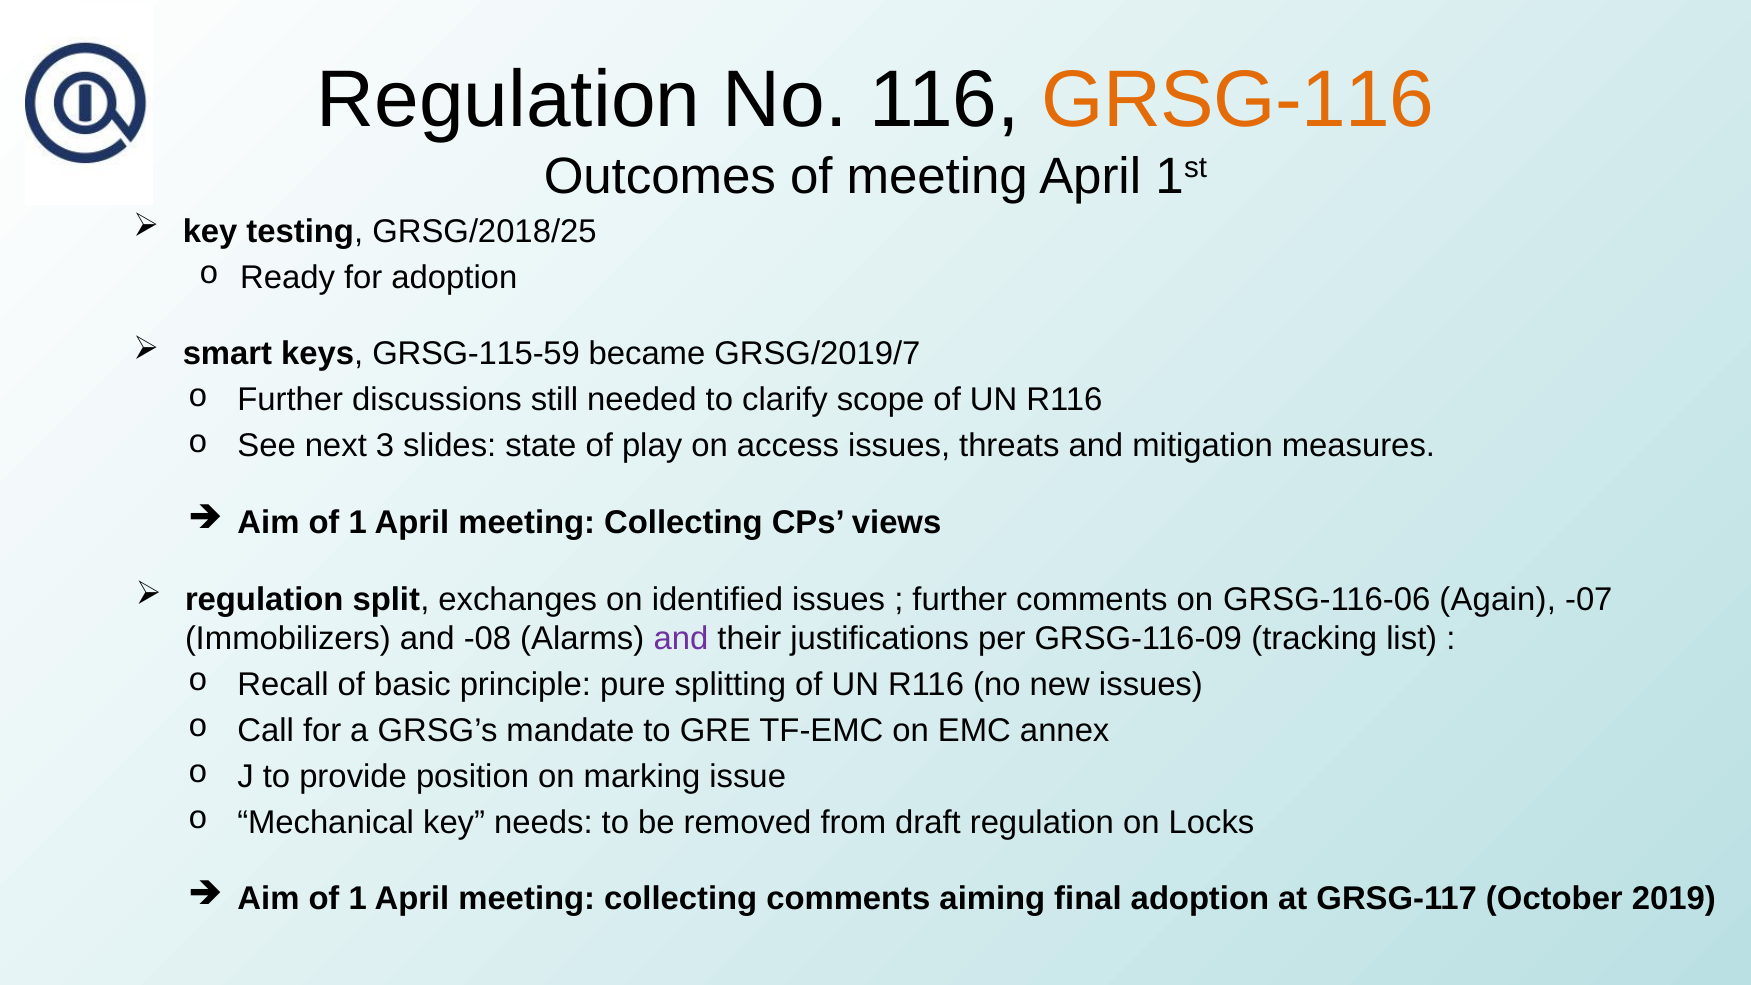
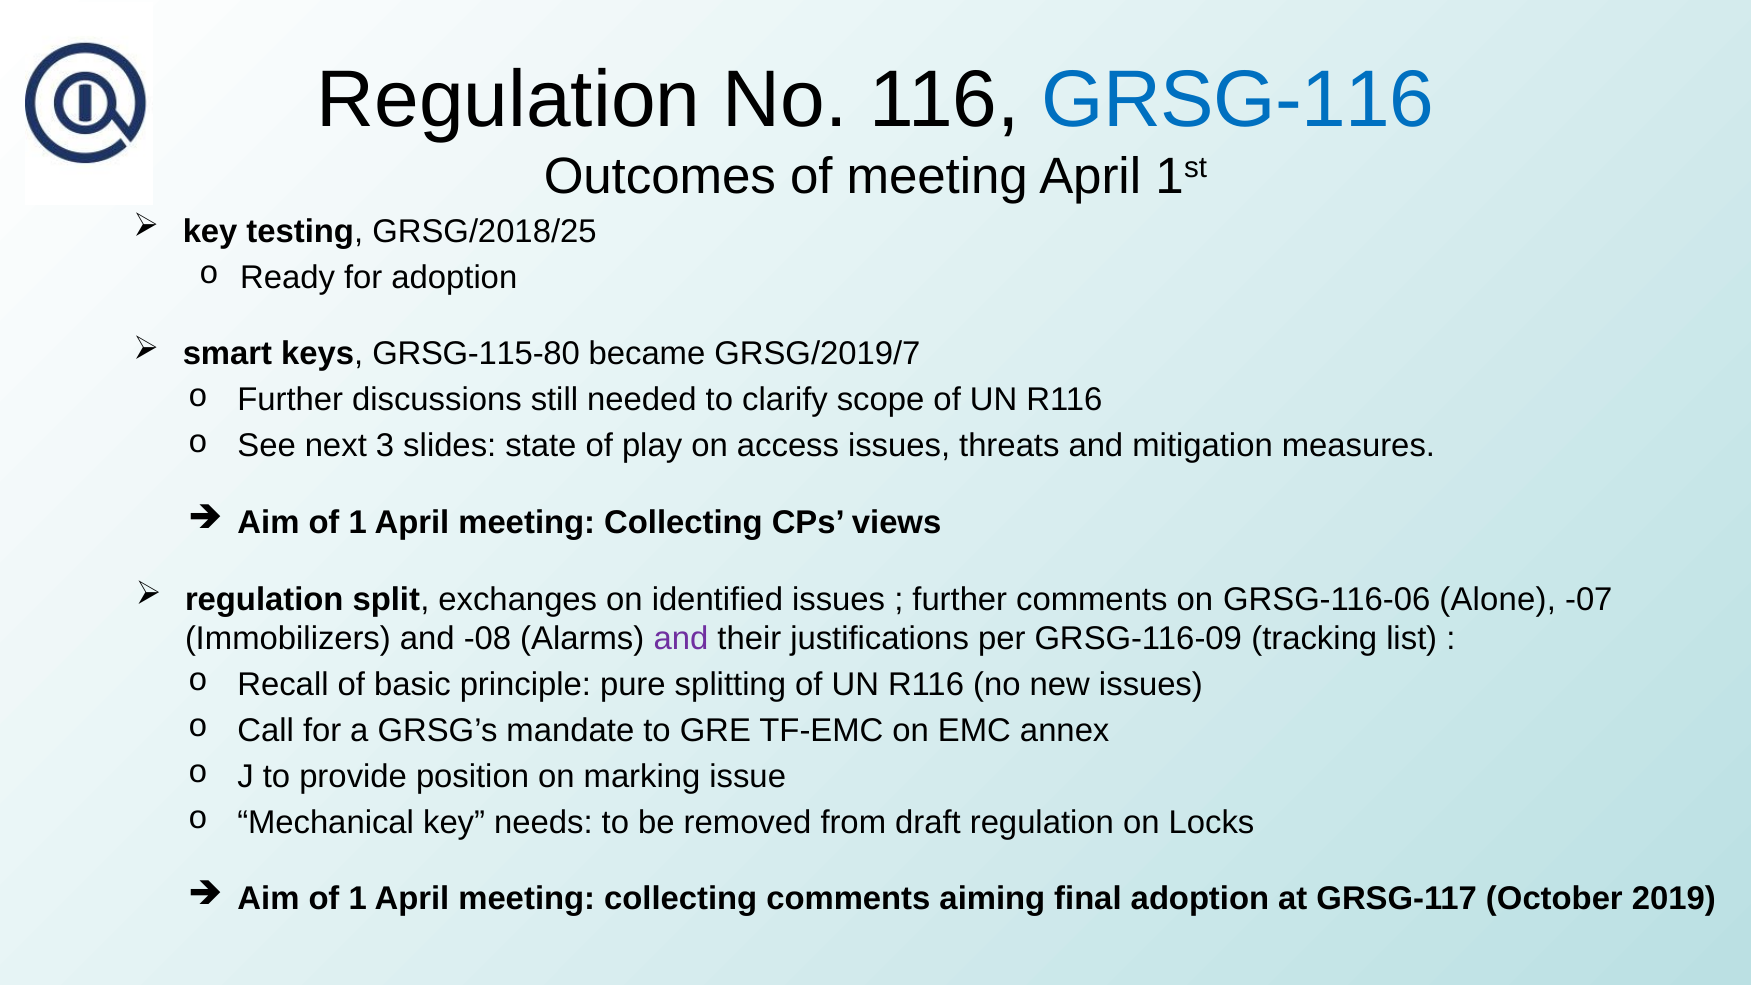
GRSG-116 colour: orange -> blue (1238, 100)
GRSG-115-59: GRSG-115-59 -> GRSG-115-80 (476, 354)
Again: Again -> Alone (1498, 599)
